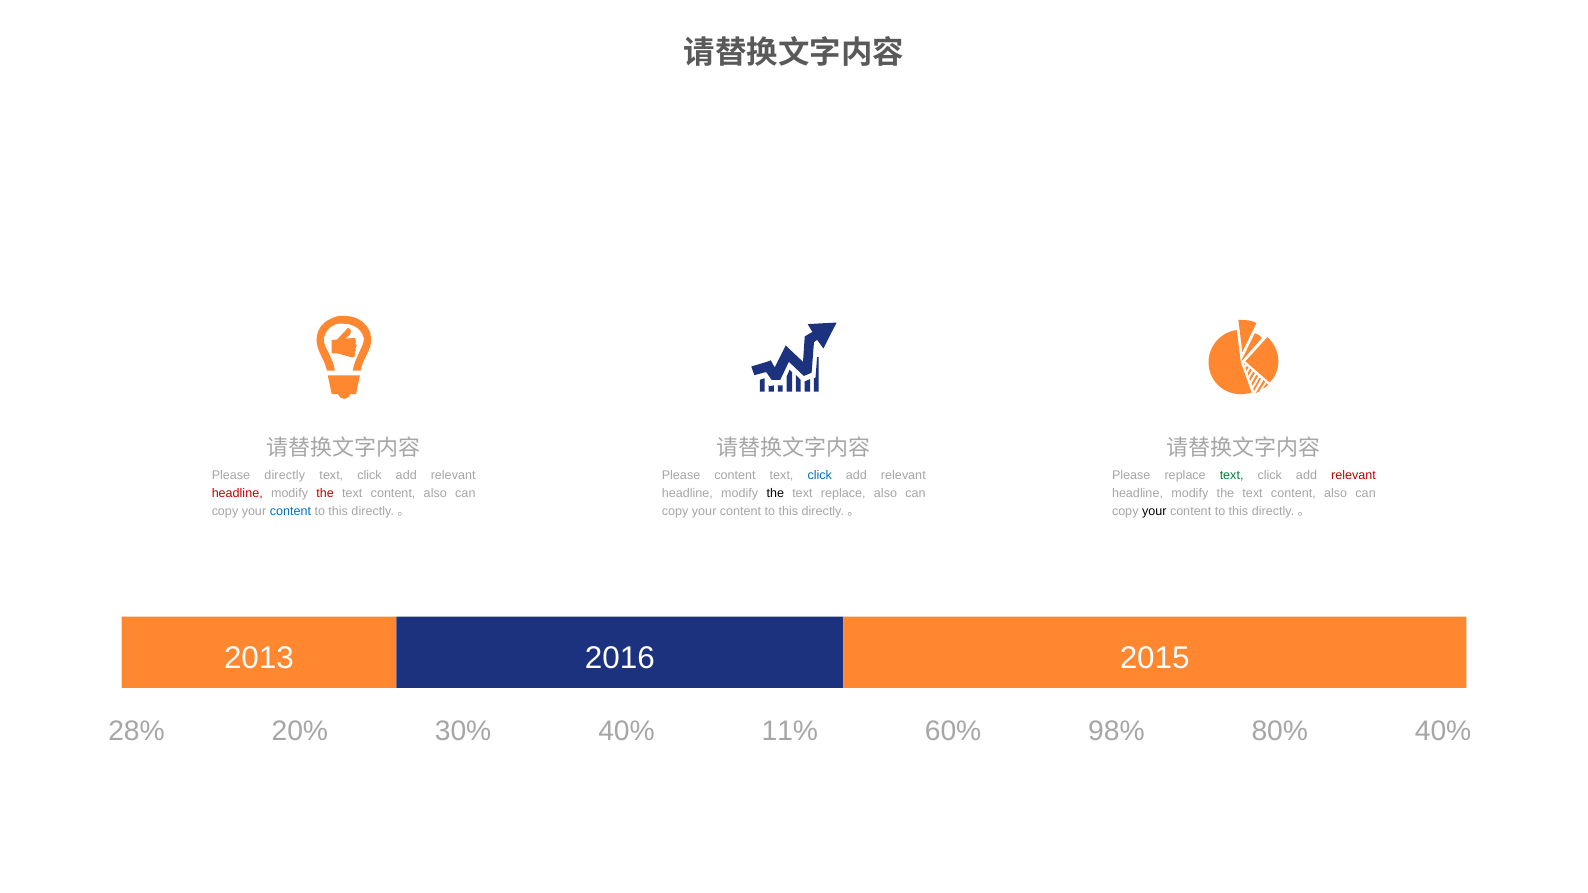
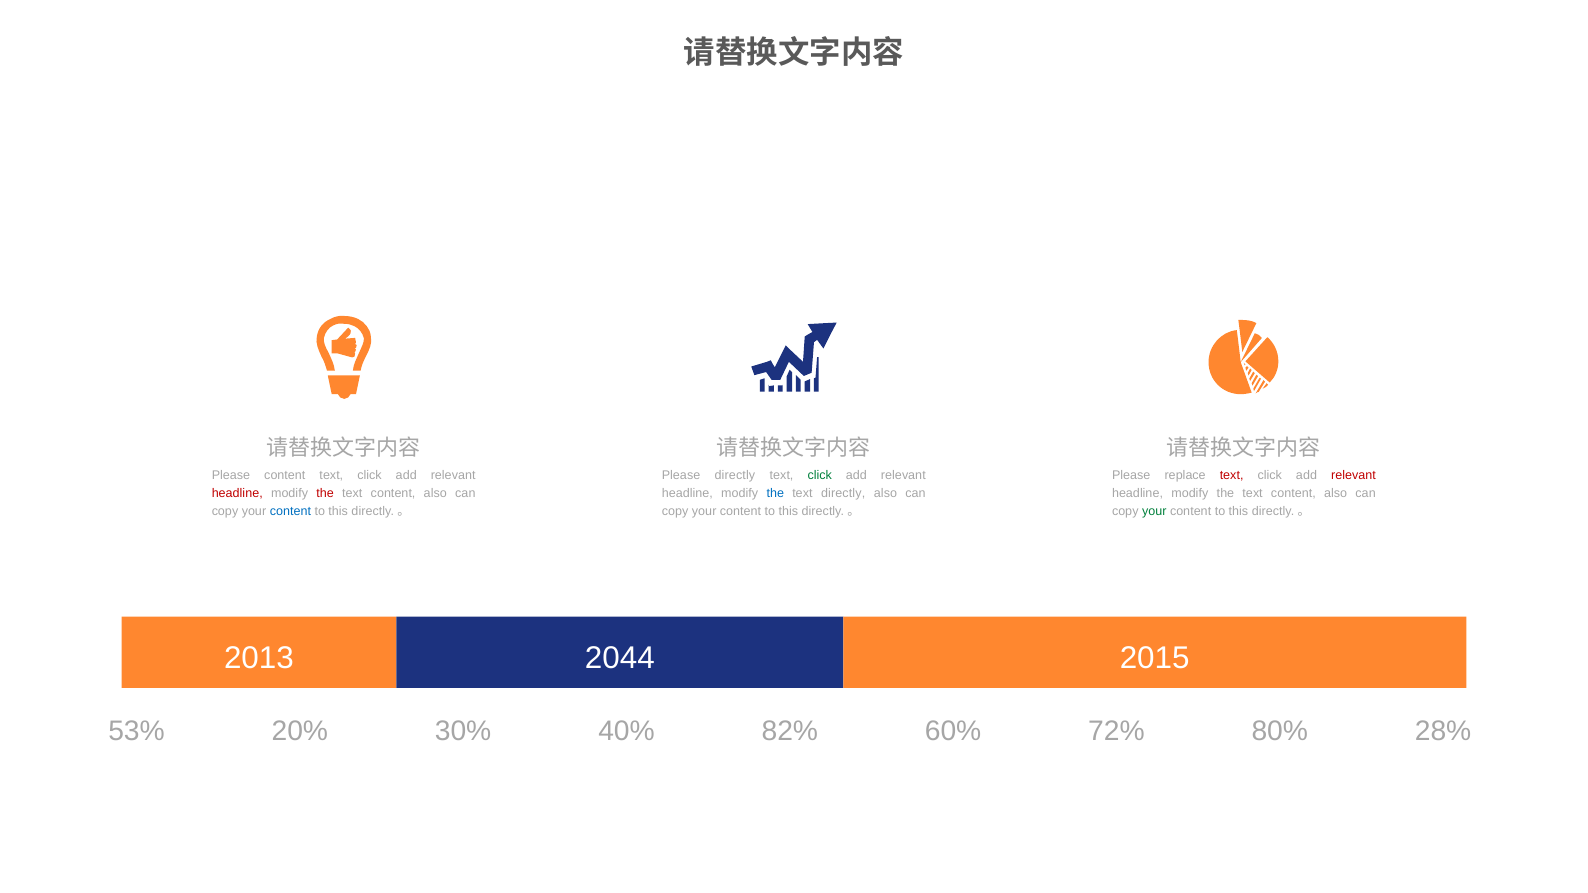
Please directly: directly -> content (285, 476)
Please content: content -> directly (735, 476)
click colour: blue -> green (820, 476)
text colour: green -> red (1232, 476)
the colour: black -> blue (775, 494)
text replace: replace -> directly (843, 494)
your colour: black -> green (1154, 512)
2016: 2016 -> 2044 (620, 658)
28%: 28% -> 53% (136, 732)
11%: 11% -> 82% (790, 732)
98%: 98% -> 72% (1116, 731)
80% 40%: 40% -> 28% (1443, 731)
